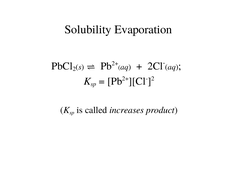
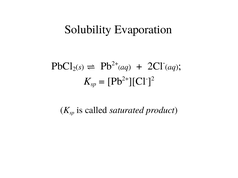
increases: increases -> saturated (127, 110)
